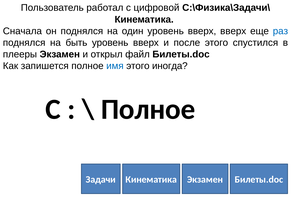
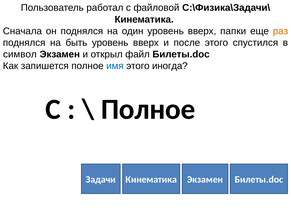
цифровой: цифровой -> файловой (156, 8)
вверх вверх: вверх -> папки (233, 31)
раз colour: blue -> orange (280, 31)
плееры: плееры -> символ (20, 54)
